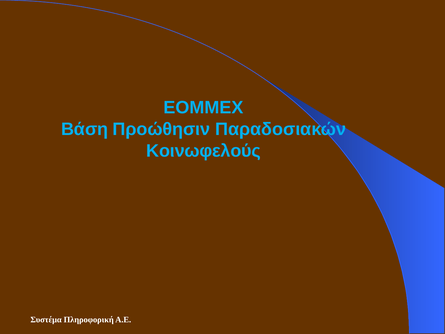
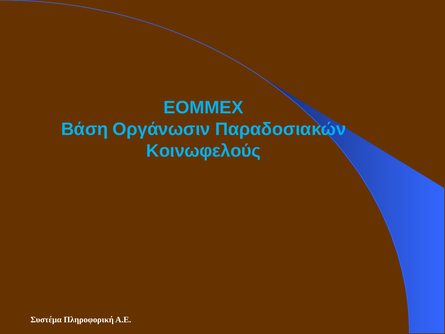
Προώθησιν: Προώθησιν -> Οργάνωσιν (161, 129)
